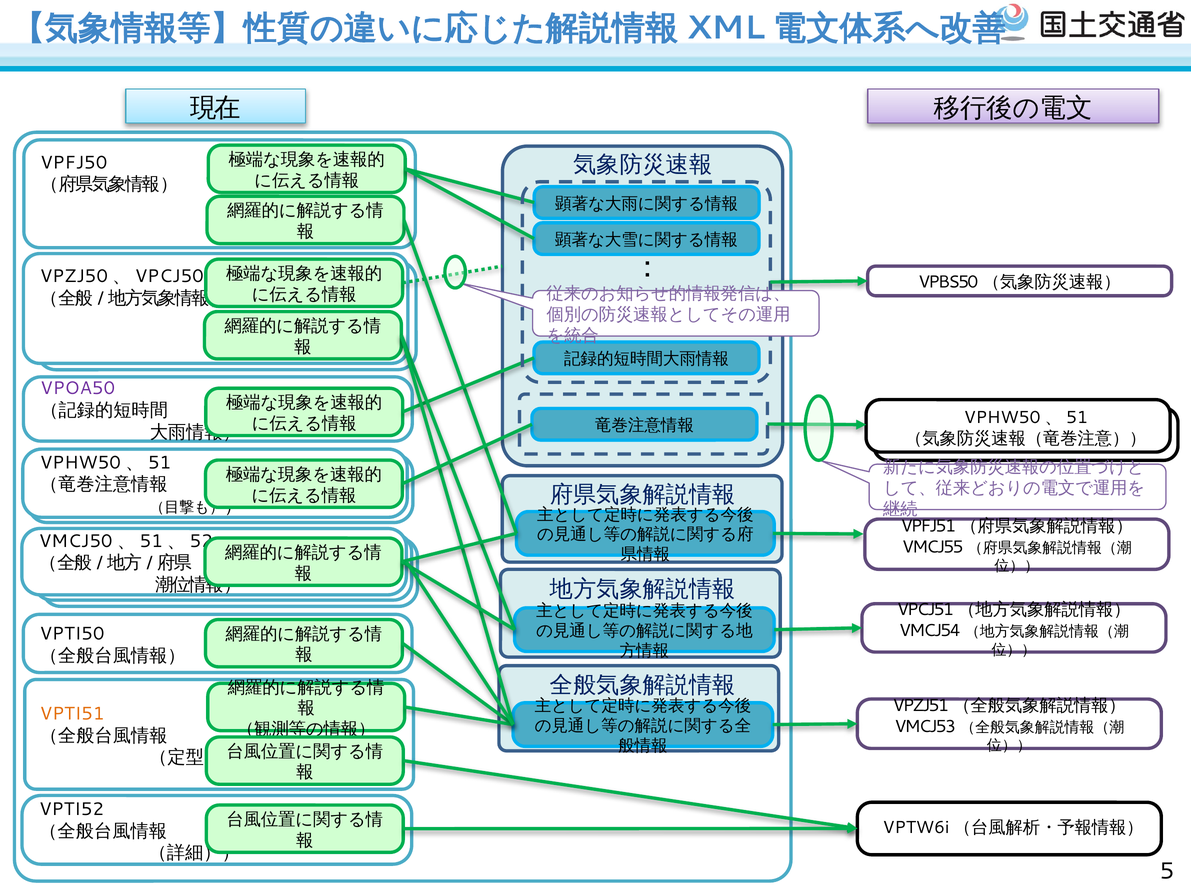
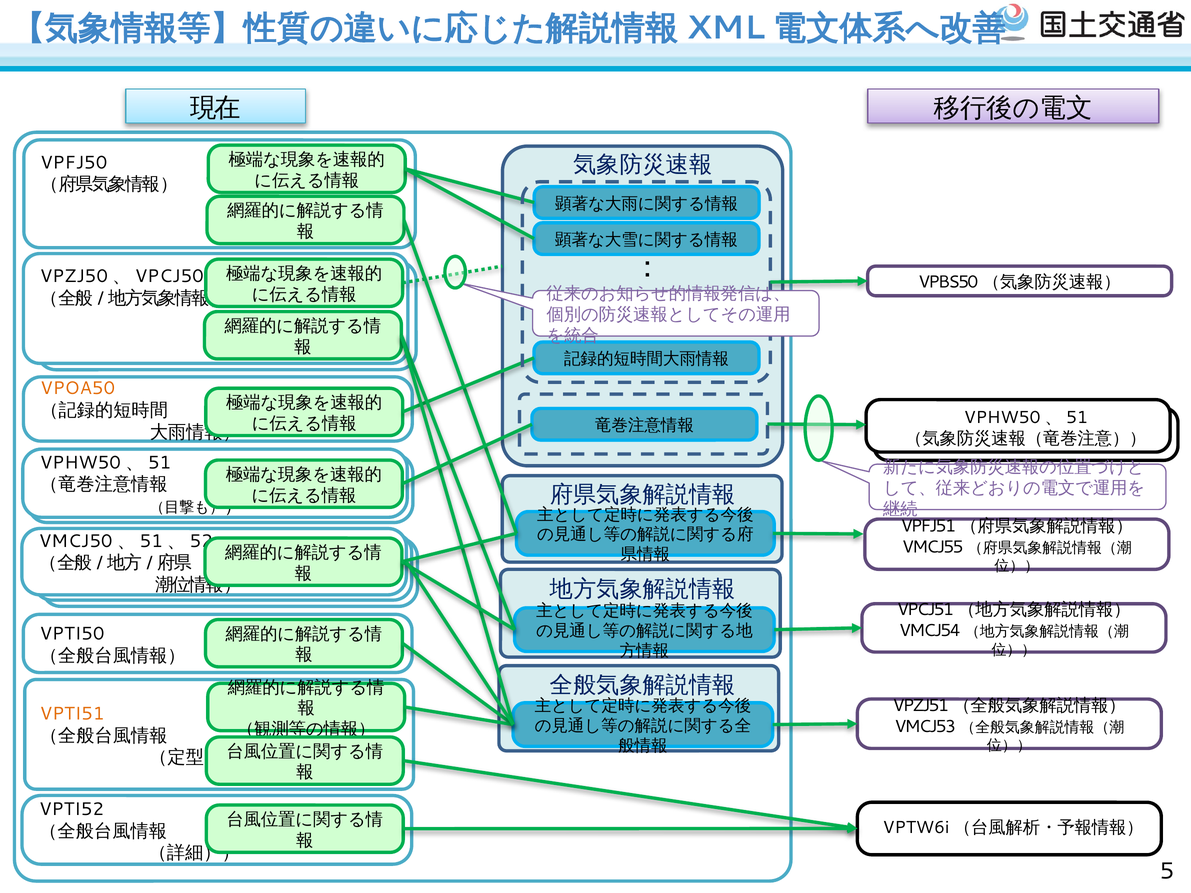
VPOA50 colour: purple -> orange (78, 388)
